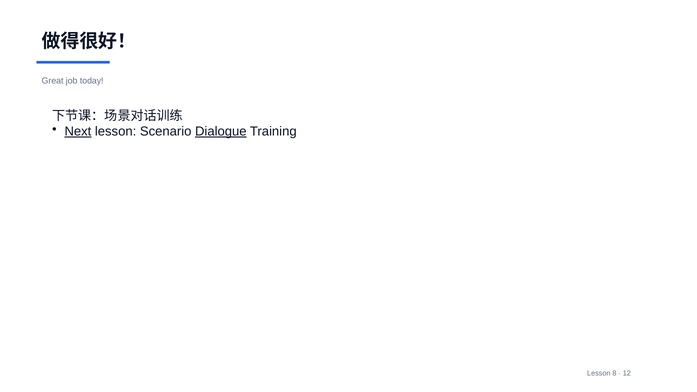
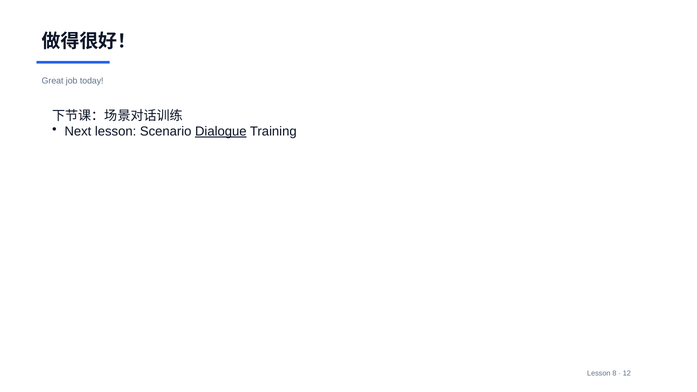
Next underline: present -> none (78, 132)
